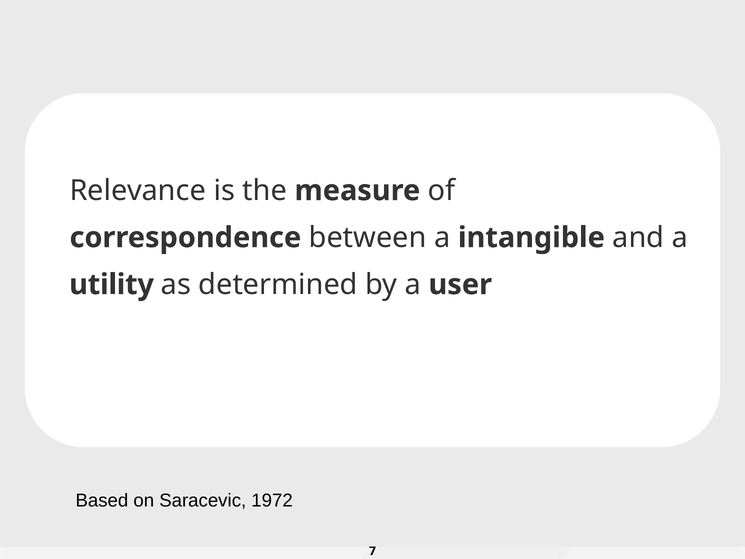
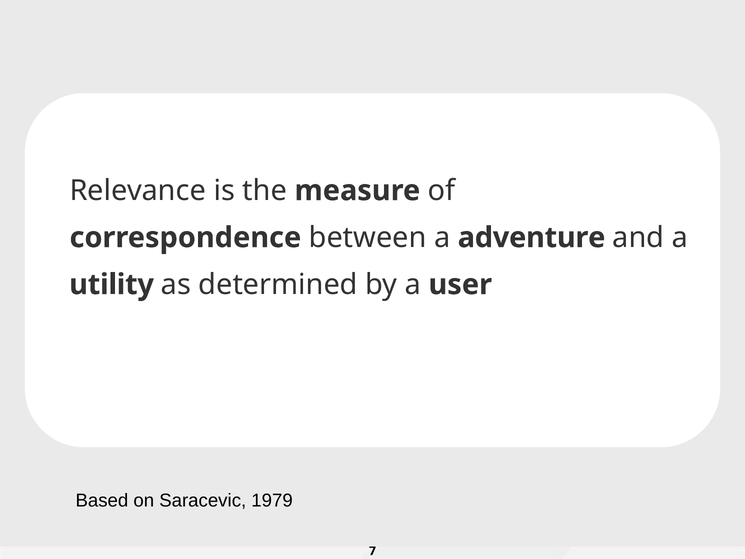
intangible: intangible -> adventure (532, 237)
1972: 1972 -> 1979 (272, 500)
